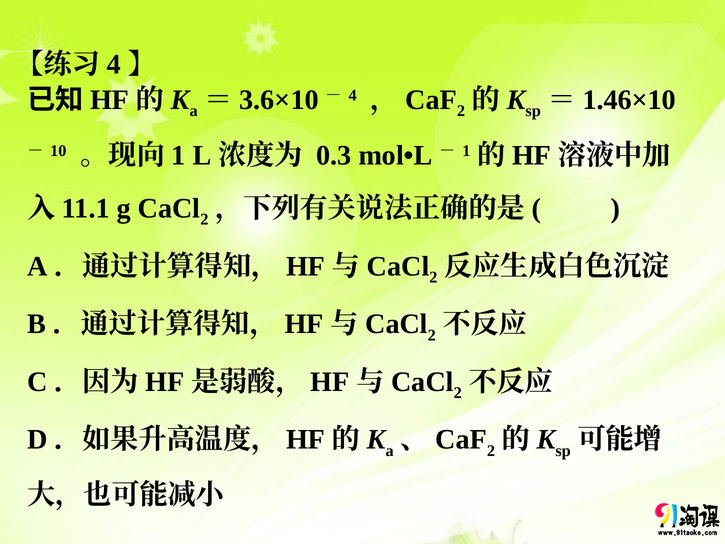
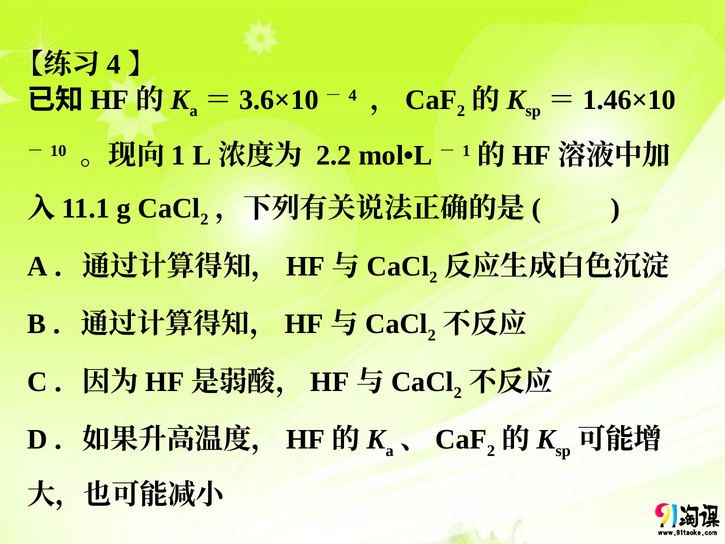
0.3: 0.3 -> 2.2 (334, 155)
